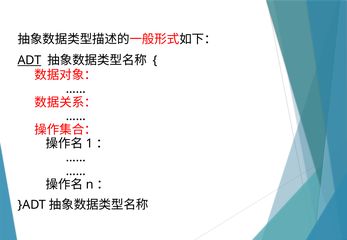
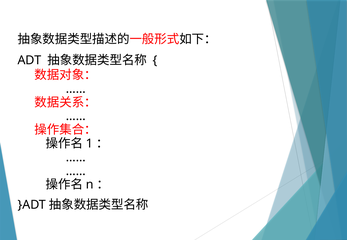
ADT underline: present -> none (29, 60)
